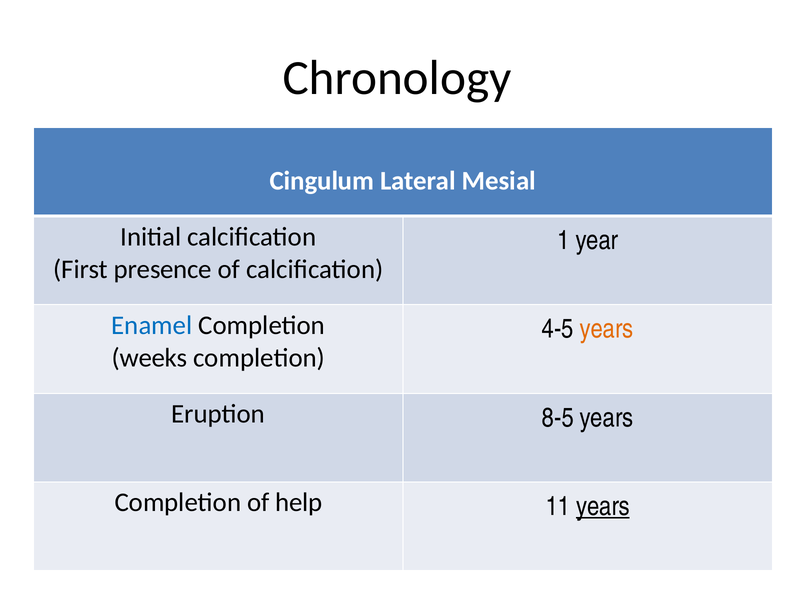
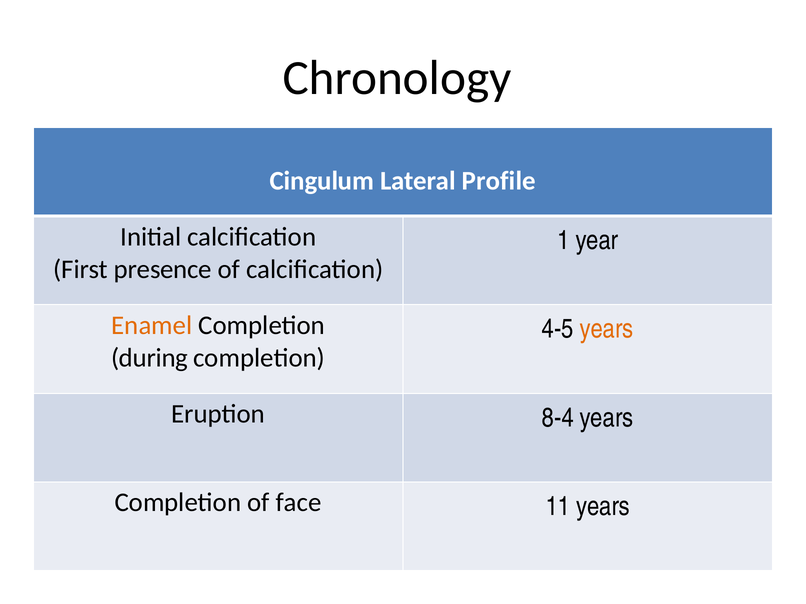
Mesial: Mesial -> Profile (499, 181)
Enamel colour: blue -> orange (152, 326)
weeks: weeks -> during (150, 358)
8-5: 8-5 -> 8-4 (558, 418)
help: help -> face (299, 503)
years underline: present -> none (603, 507)
